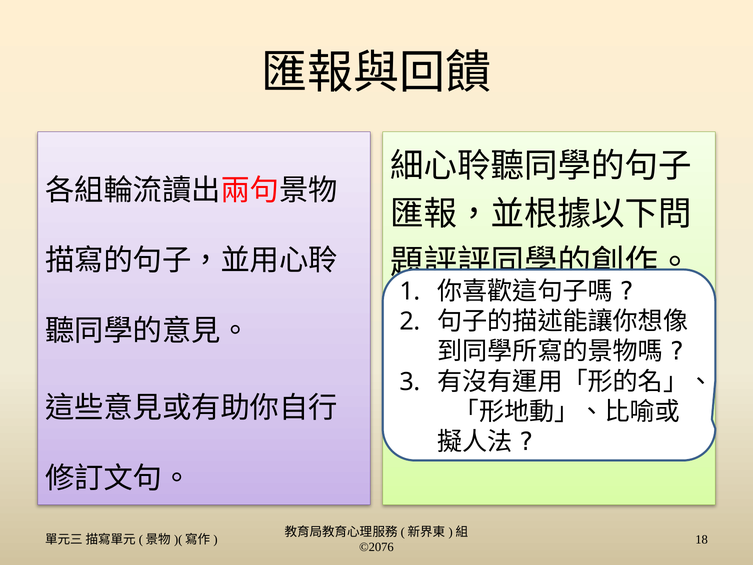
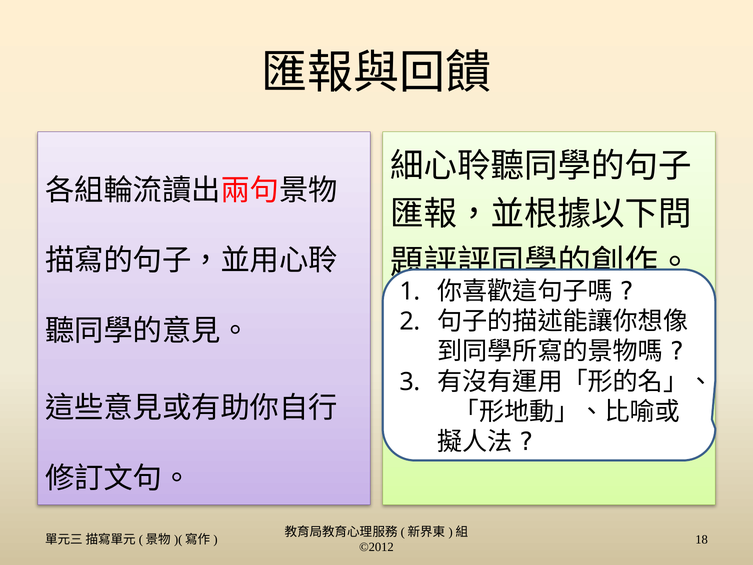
©2076: ©2076 -> ©2012 (376, 547)
